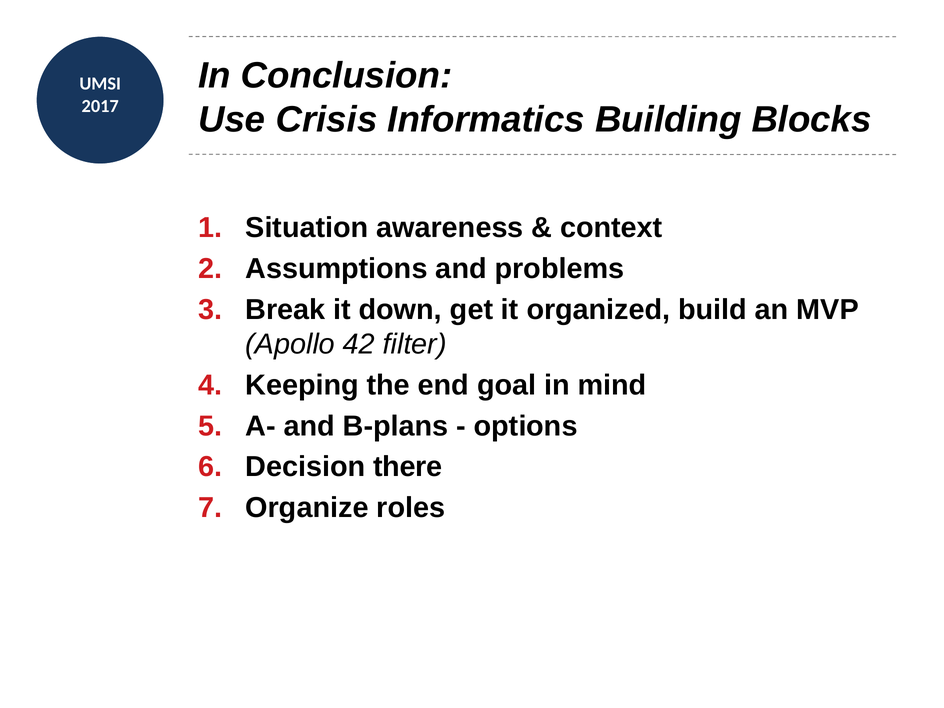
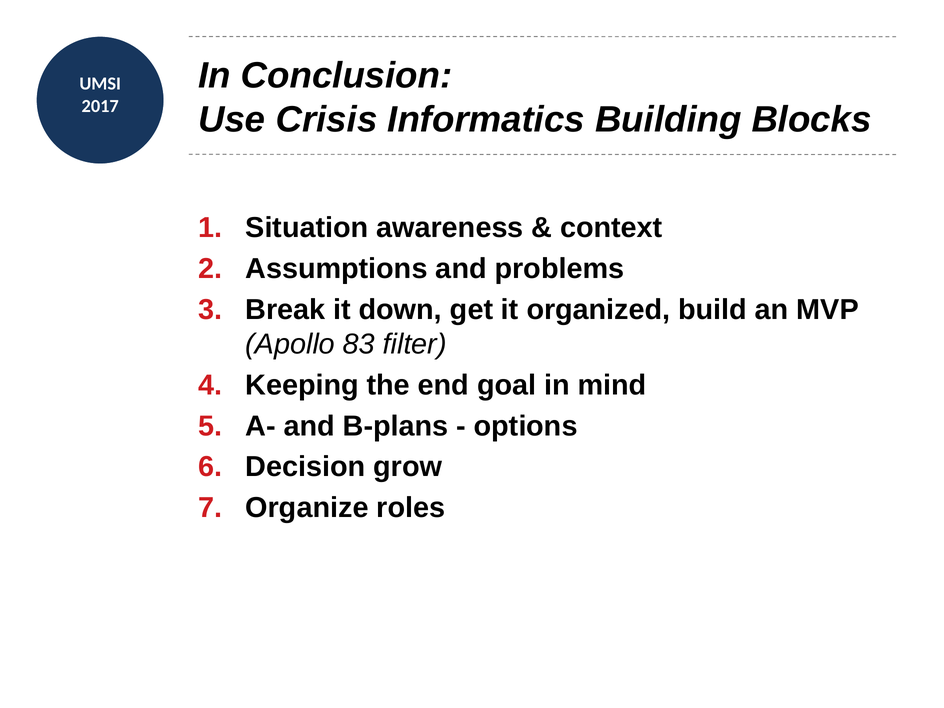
42: 42 -> 83 (359, 344)
there: there -> grow (408, 467)
